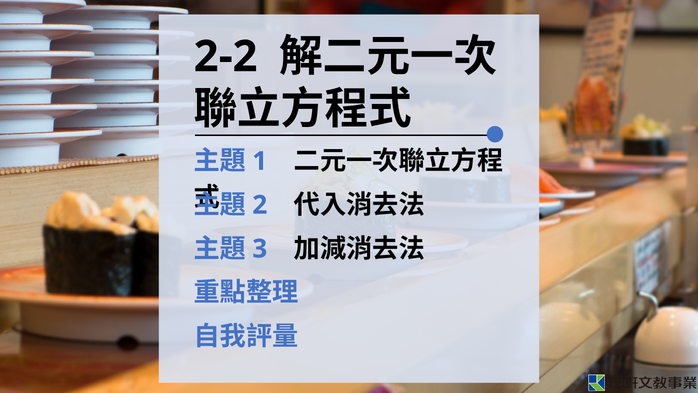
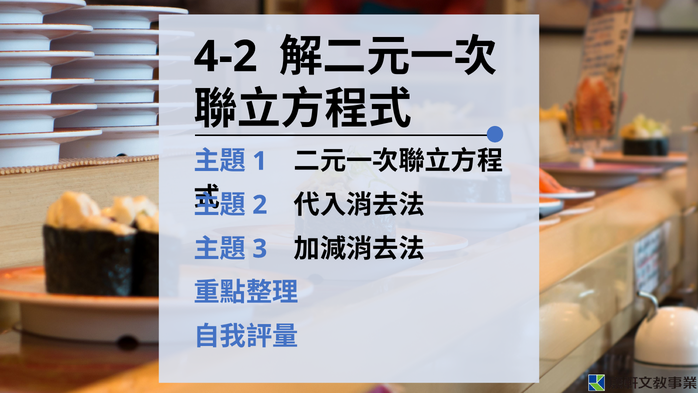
2-2: 2-2 -> 4-2 (226, 57)
